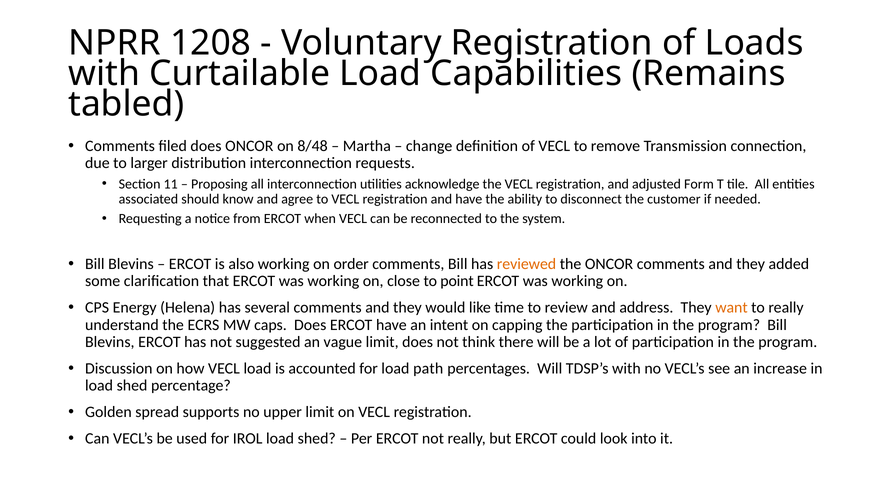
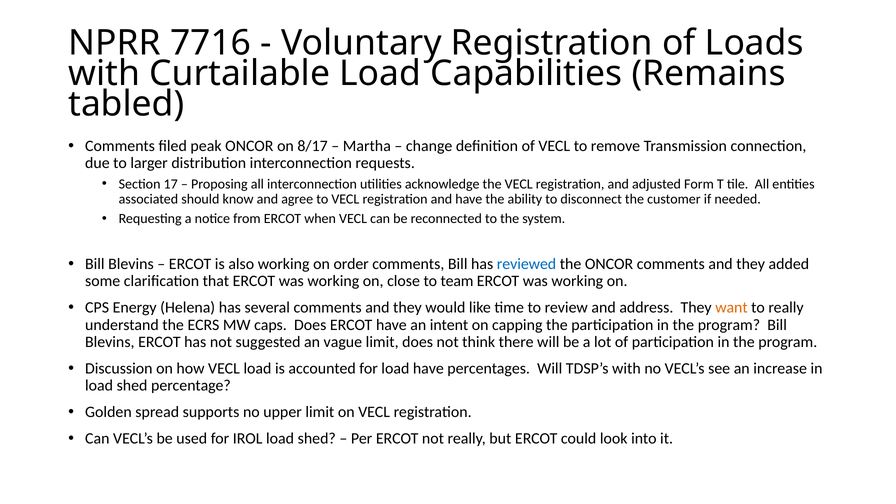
1208: 1208 -> 7716 (211, 43)
filed does: does -> peak (206, 146)
8/48: 8/48 -> 8/17 (313, 146)
11: 11 -> 17 (171, 184)
reviewed colour: orange -> blue (527, 264)
point: point -> team (457, 281)
load path: path -> have (428, 368)
